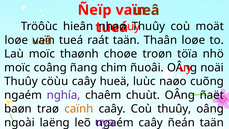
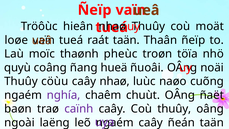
Thaân loøe: loøe -> ñeïp (193, 40)
choøe: choøe -> pheùc (121, 54)
moïc: moïc -> quyù (17, 67)
chim: chim -> hueä (114, 67)
caây hueä: hueä -> nhaø (115, 81)
caïnh colour: orange -> purple (79, 109)
